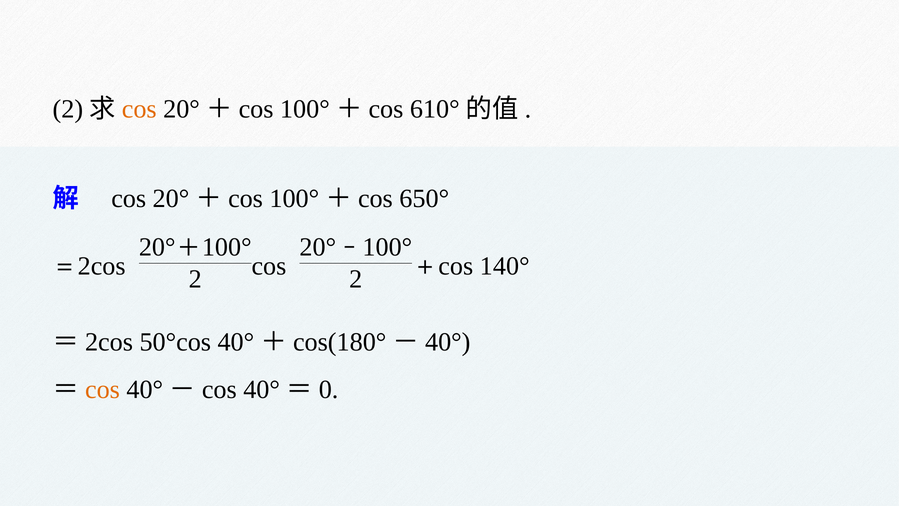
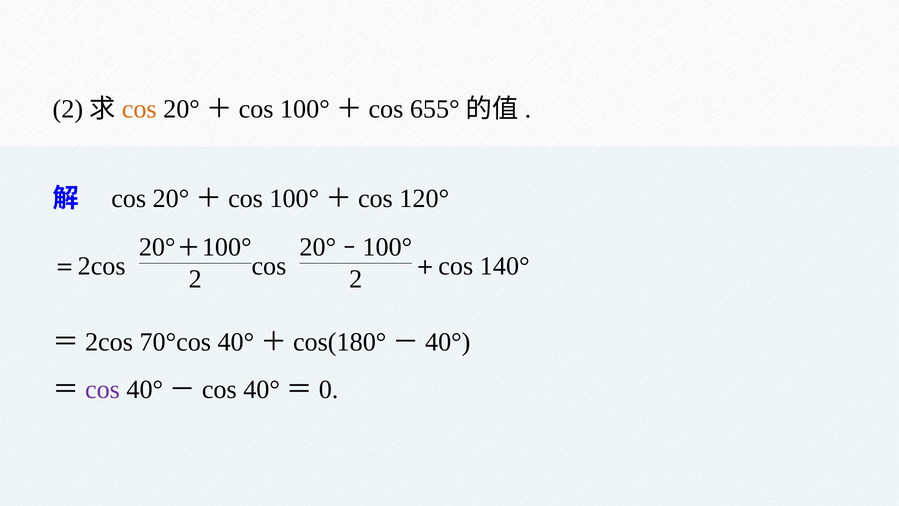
610°: 610° -> 655° (435, 109)
650°: 650° -> 120° (424, 199)
50°cos: 50°cos -> 70°cos (175, 342)
cos colour: orange -> purple (102, 389)
